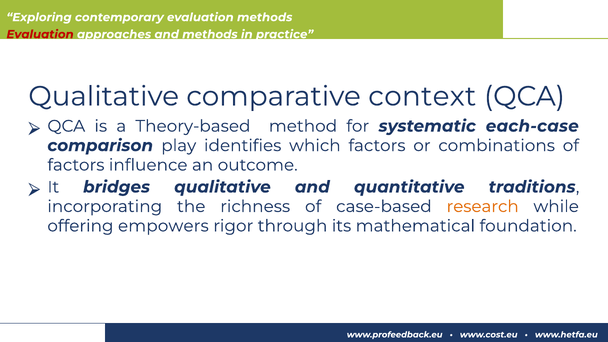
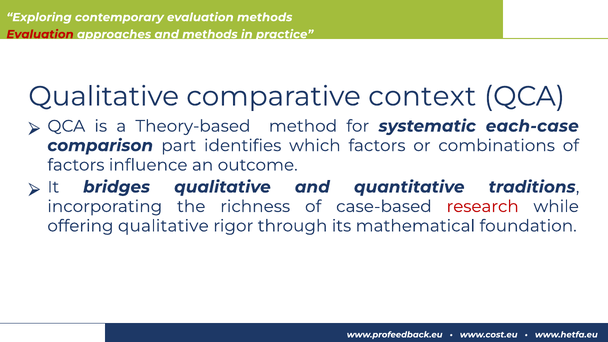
play: play -> part (179, 146)
research colour: orange -> red (483, 206)
offering empowers: empowers -> qualitative (163, 226)
